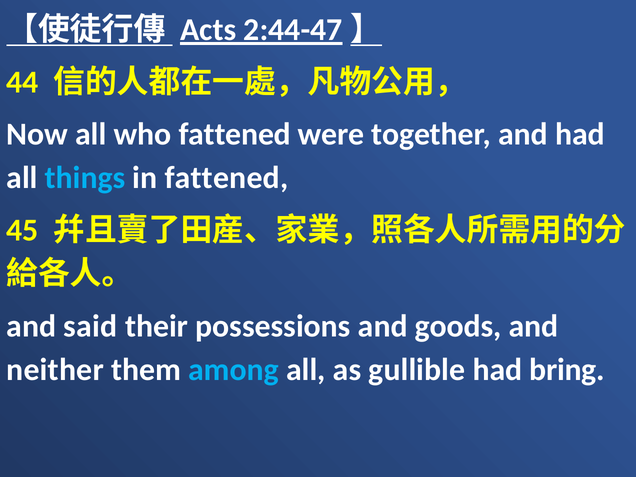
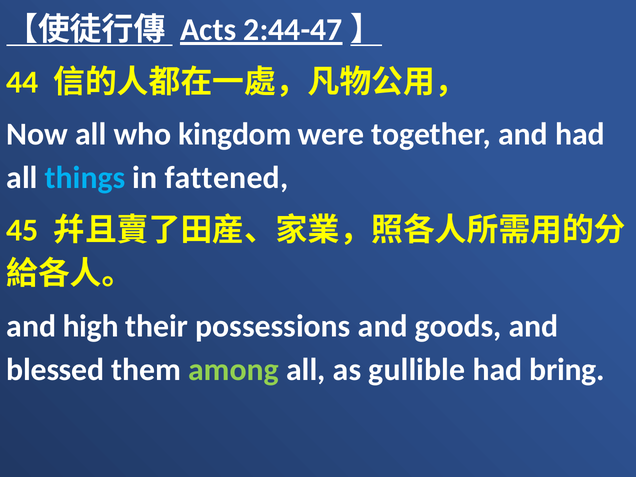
who fattened: fattened -> kingdom (235, 134)
said: said -> high (91, 326)
neither: neither -> blessed (55, 370)
among colour: light blue -> light green (234, 370)
